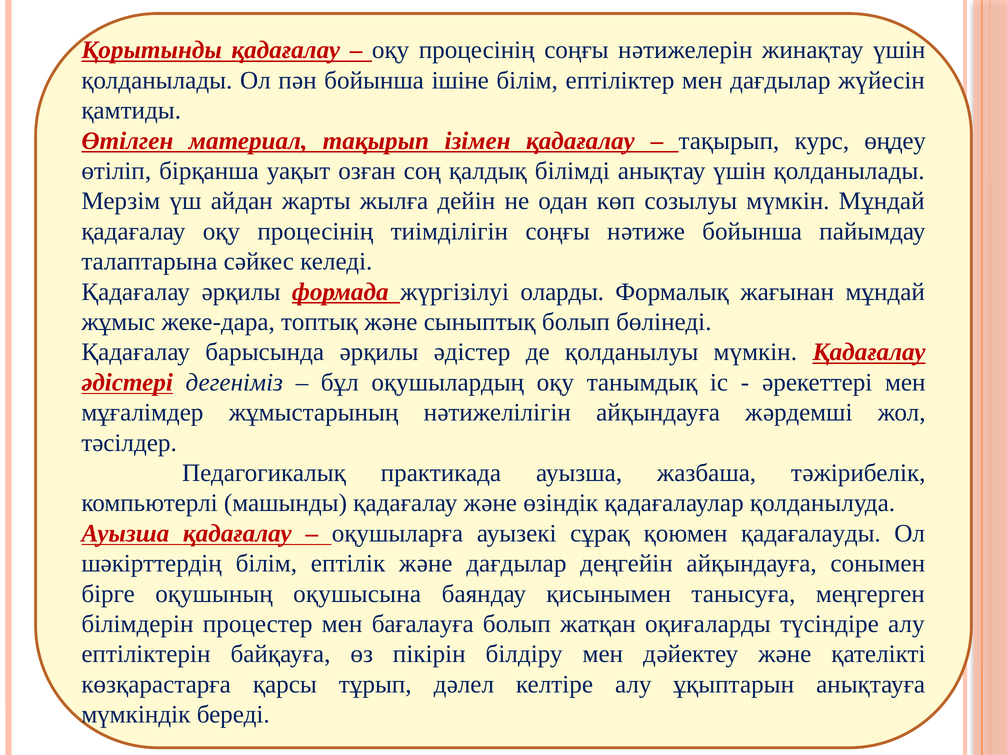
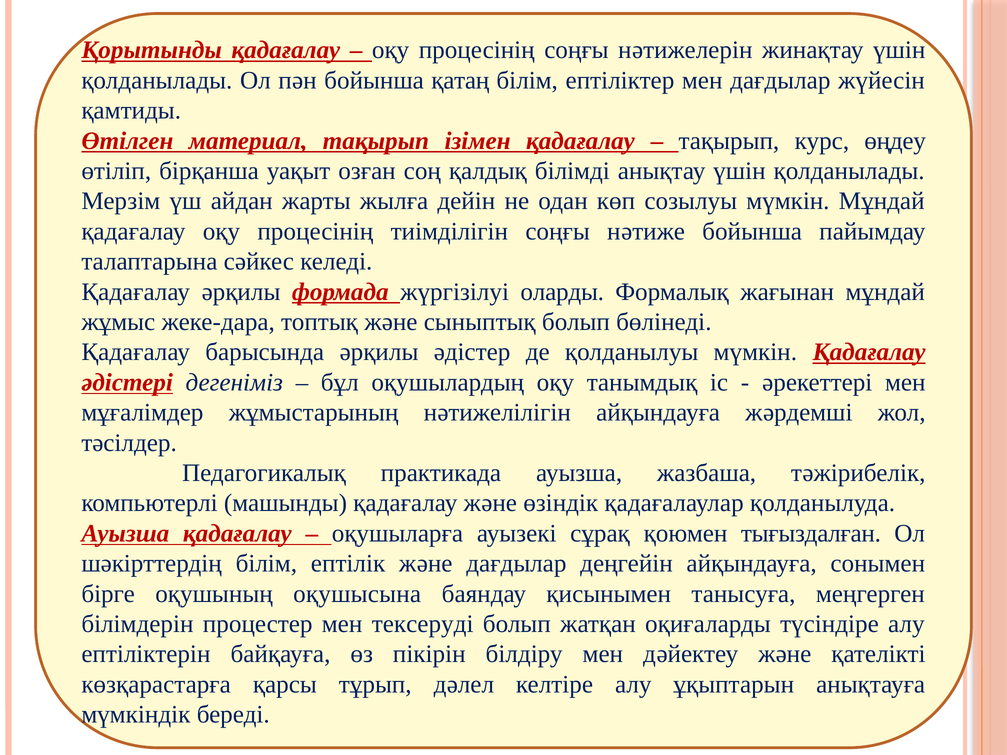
ішіне: ішіне -> қатаң (460, 80)
қадағалауды: қадағалауды -> тығыздалған (811, 534)
бағалауға: бағалауға -> тексеруді (423, 624)
